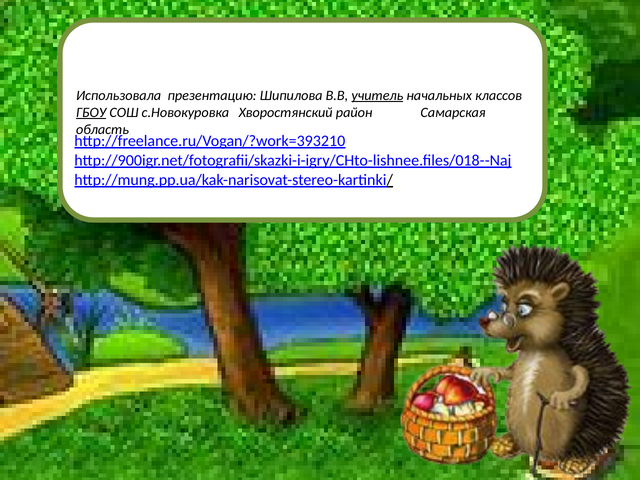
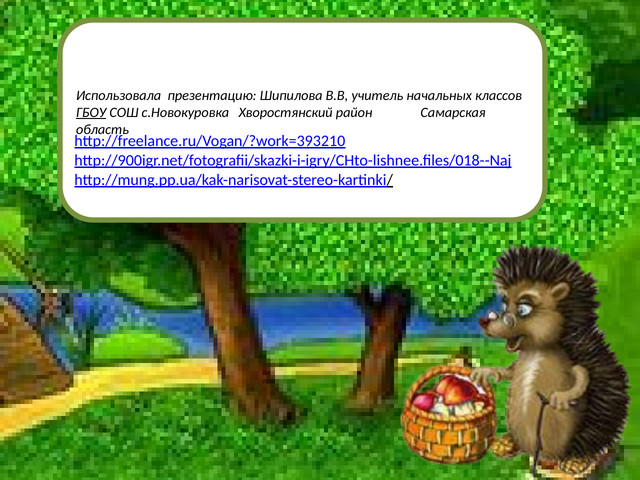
учитель underline: present -> none (377, 95)
